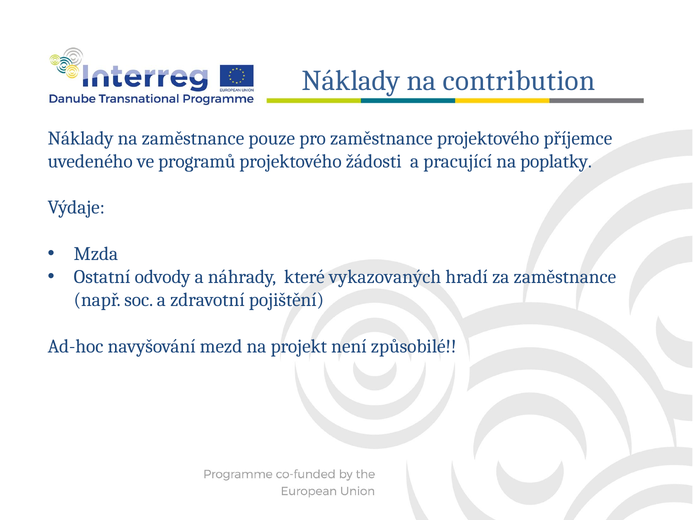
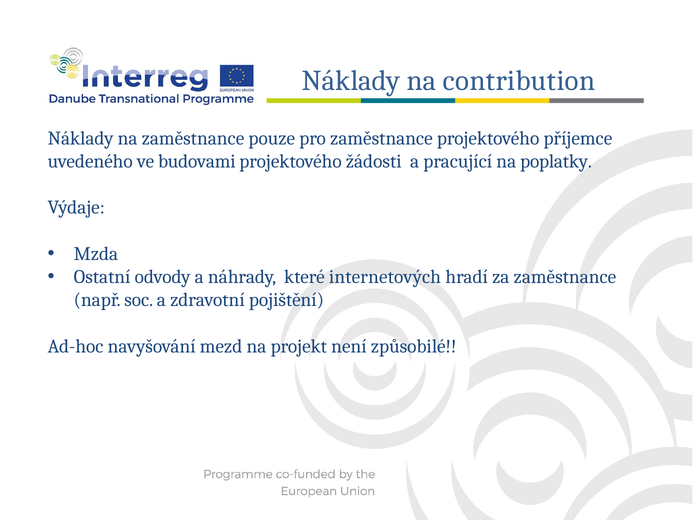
programů: programů -> budovami (197, 161)
vykazovaných: vykazovaných -> internetových (385, 277)
